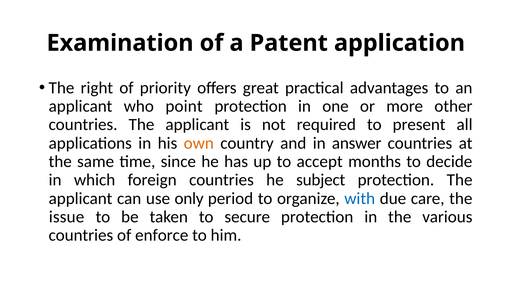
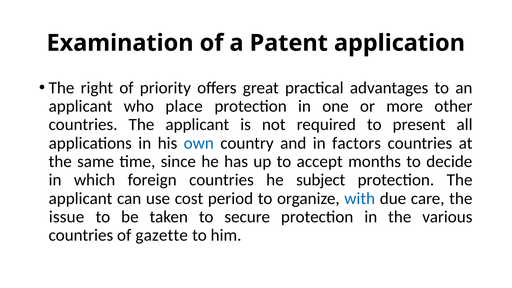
point: point -> place (184, 106)
own colour: orange -> blue (199, 143)
answer: answer -> factors (357, 143)
only: only -> cost (189, 198)
enforce: enforce -> gazette (162, 235)
